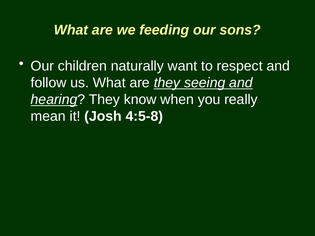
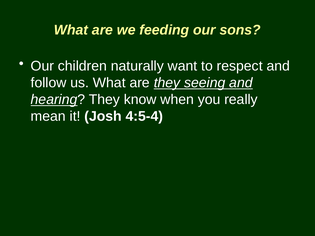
4:5-8: 4:5-8 -> 4:5-4 (144, 116)
